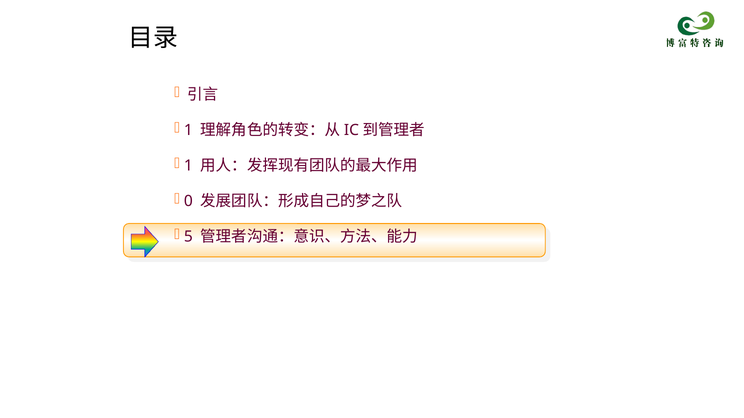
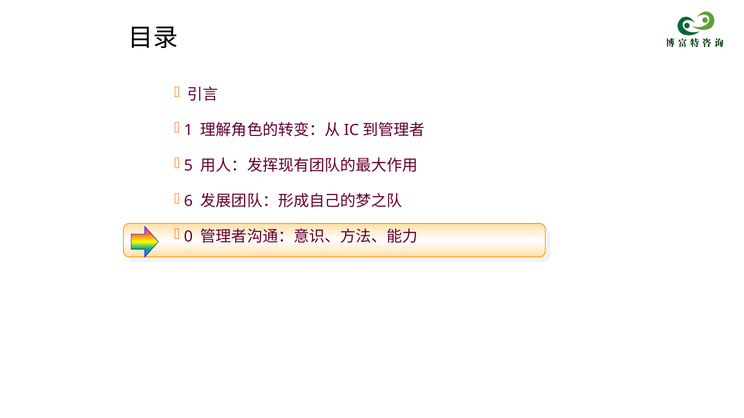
1: 1 -> 5 (188, 166)
0: 0 -> 6 (188, 201)
5: 5 -> 0 (188, 237)
